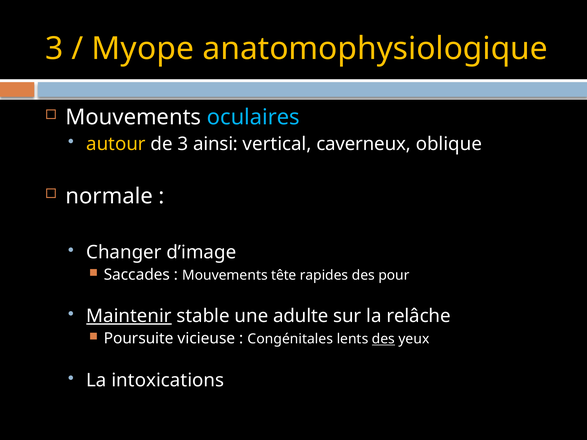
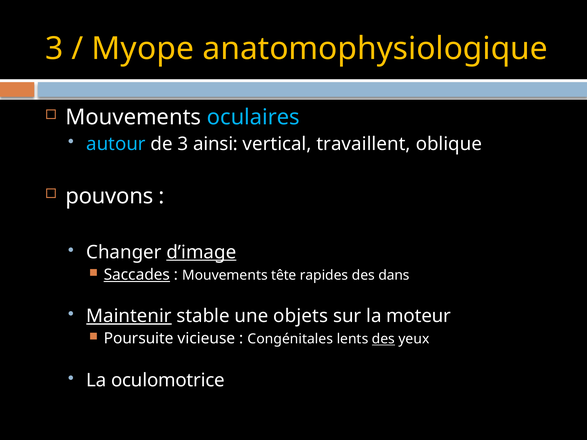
autour colour: yellow -> light blue (116, 144)
caverneux: caverneux -> travaillent (364, 144)
normale: normale -> pouvons (109, 196)
d’image underline: none -> present (201, 252)
Saccades underline: none -> present (137, 275)
pour: pour -> dans (394, 275)
adulte: adulte -> objets (301, 316)
relâche: relâche -> moteur (419, 316)
intoxications: intoxications -> oculomotrice (168, 381)
